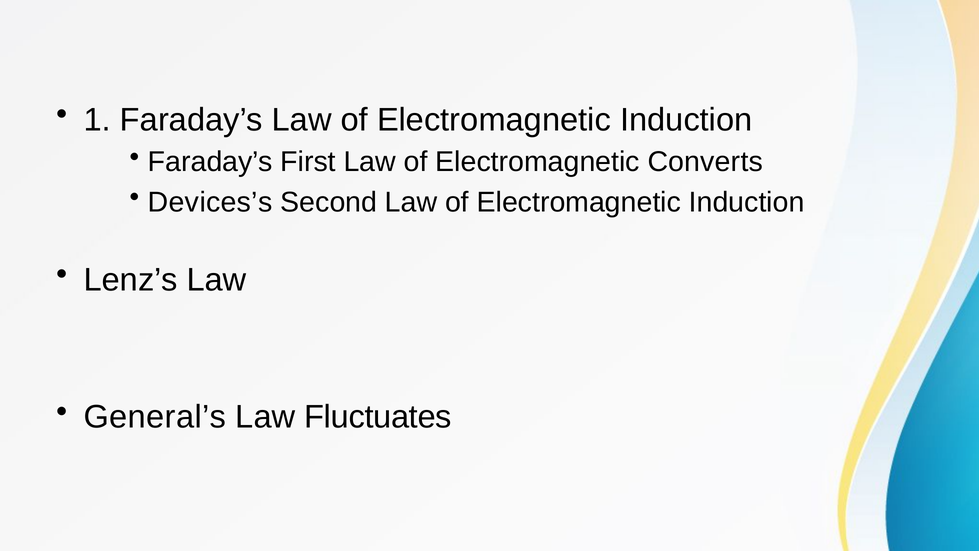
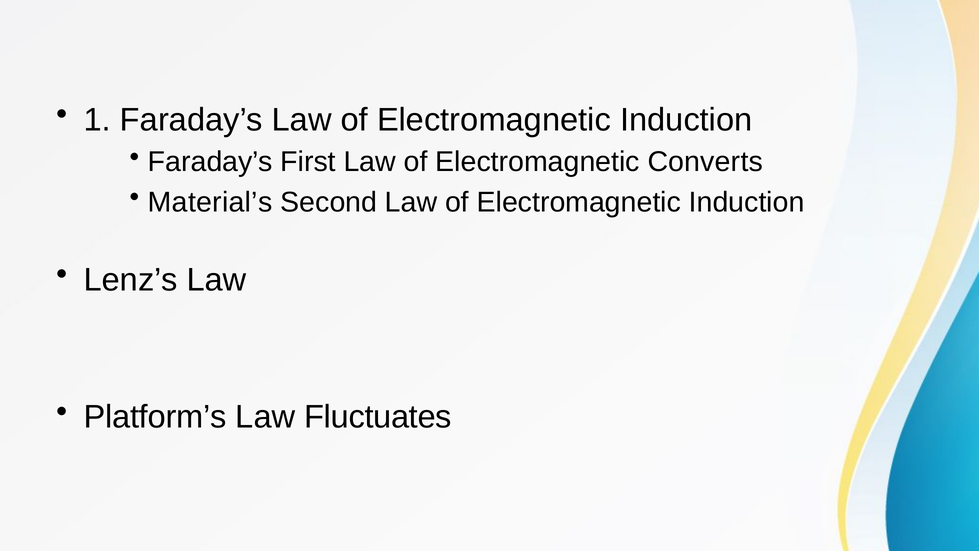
Devices’s: Devices’s -> Material’s (210, 202)
General’s: General’s -> Platform’s (155, 417)
